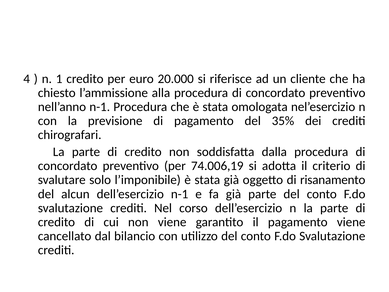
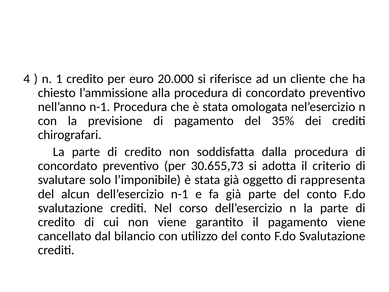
74.006,19: 74.006,19 -> 30.655,73 (217, 166)
risanamento: risanamento -> rappresenta (333, 180)
